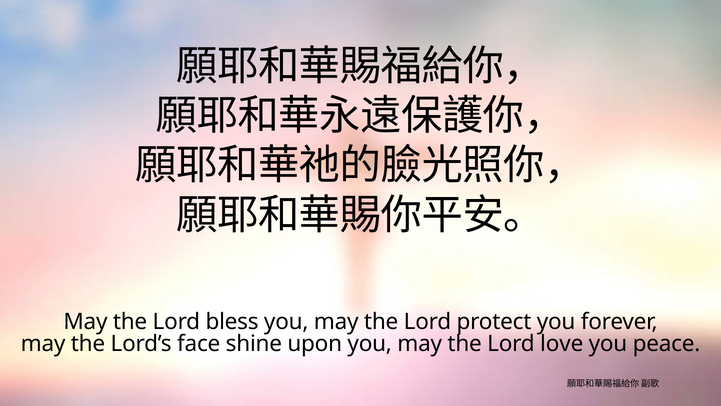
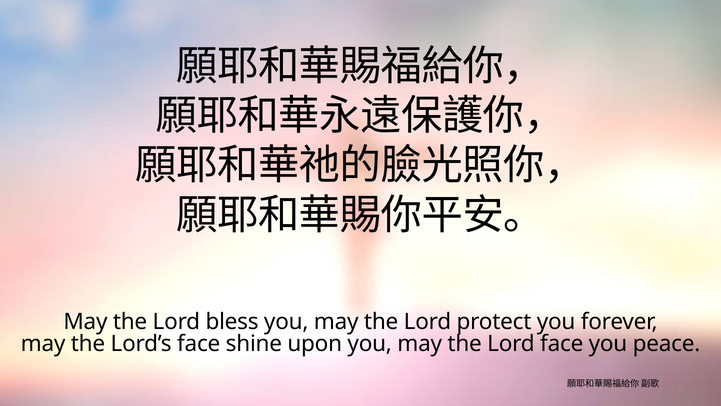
Lord love: love -> face (562, 343)
